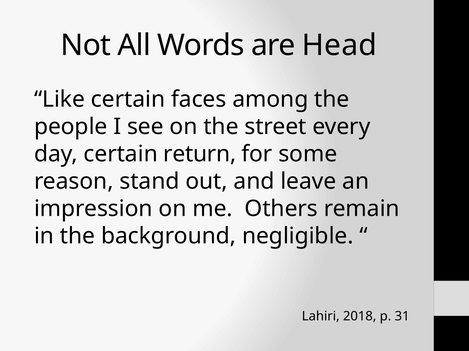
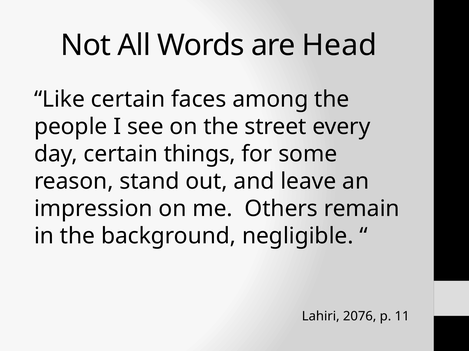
return: return -> things (200, 154)
2018: 2018 -> 2076 (360, 317)
31: 31 -> 11 (402, 317)
